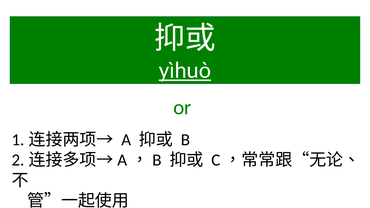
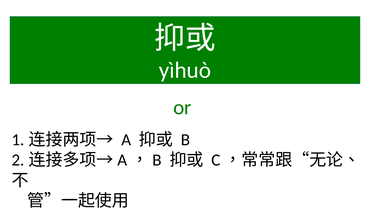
yìhuò underline: present -> none (185, 70)
